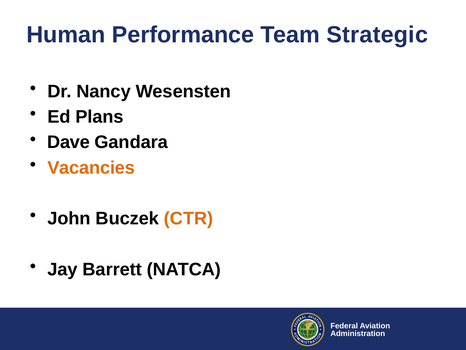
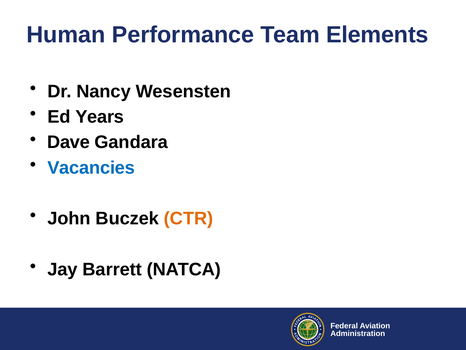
Strategic: Strategic -> Elements (377, 35)
Plans: Plans -> Years (100, 117)
Vacancies colour: orange -> blue (91, 168)
